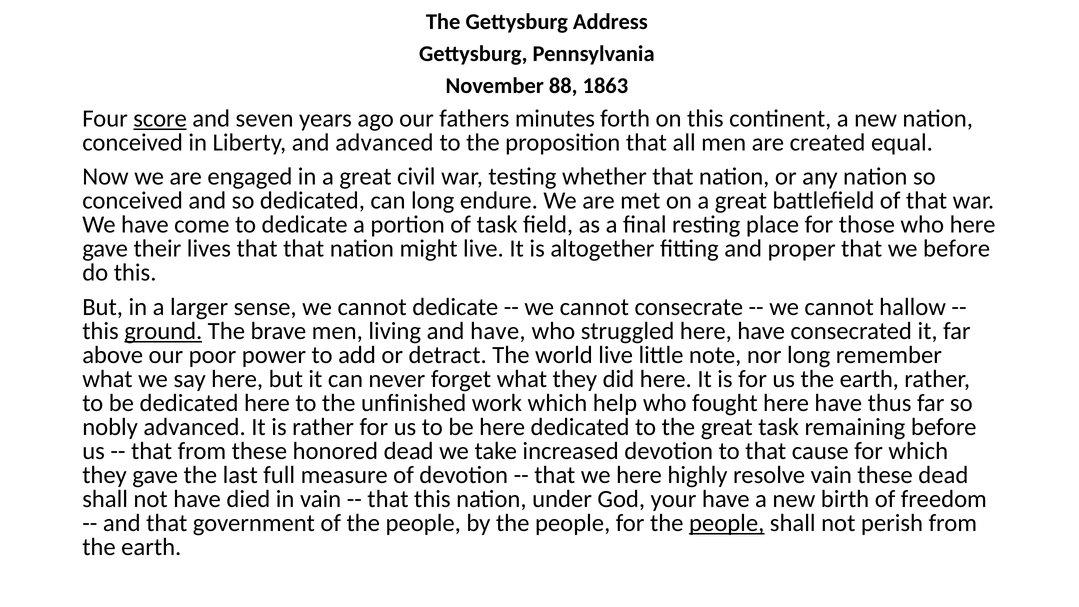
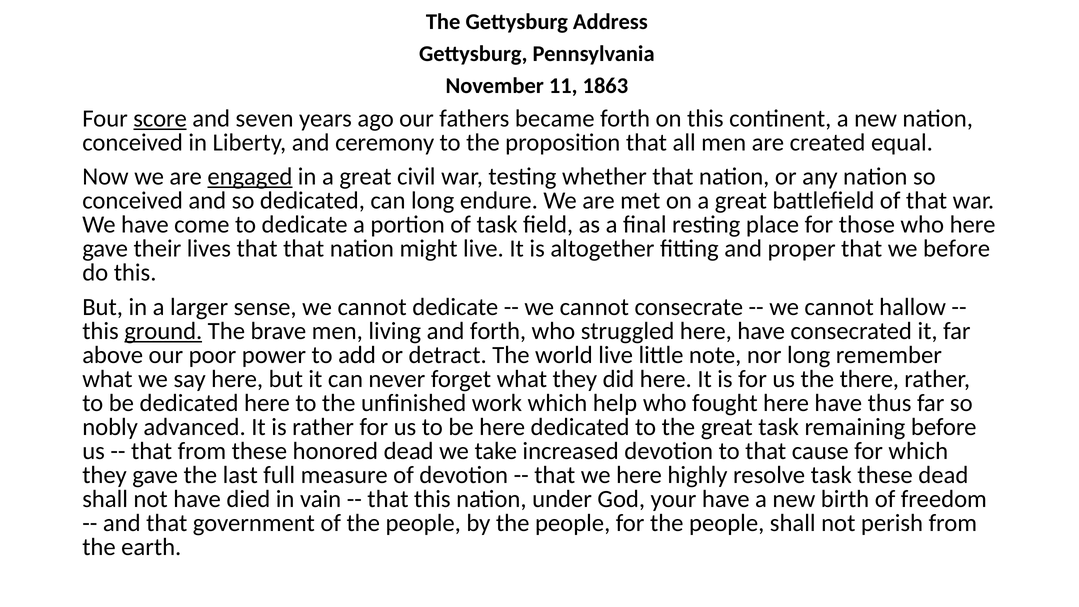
88: 88 -> 11 (563, 86)
minutes: minutes -> became (555, 119)
and advanced: advanced -> ceremony (385, 143)
engaged underline: none -> present (250, 177)
and have: have -> forth (498, 331)
us the earth: earth -> there (869, 379)
resolve vain: vain -> task (831, 475)
people underline: present -> none (727, 523)
